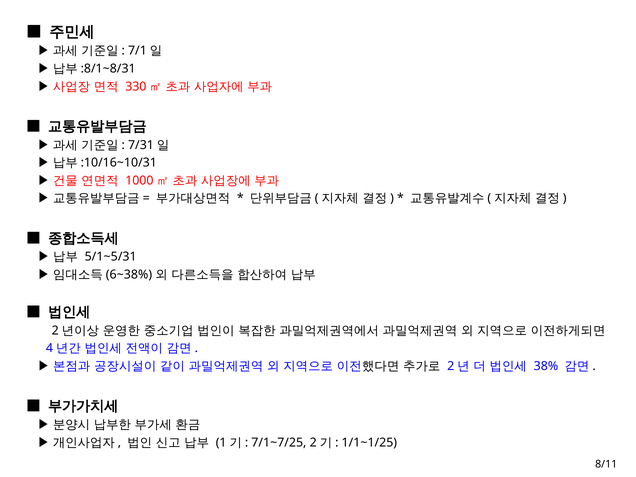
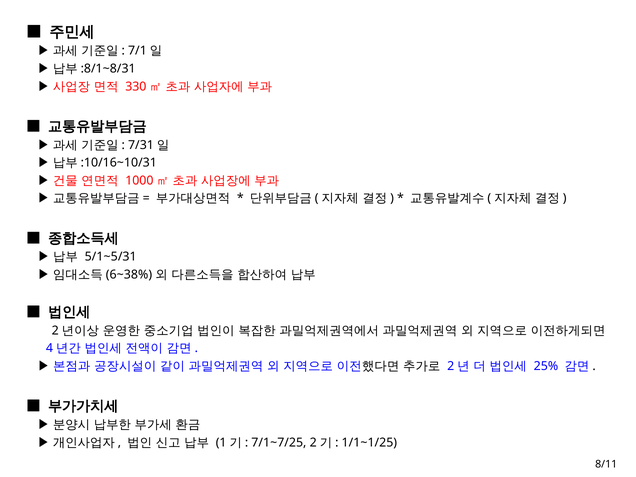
38%: 38% -> 25% (546, 366)
